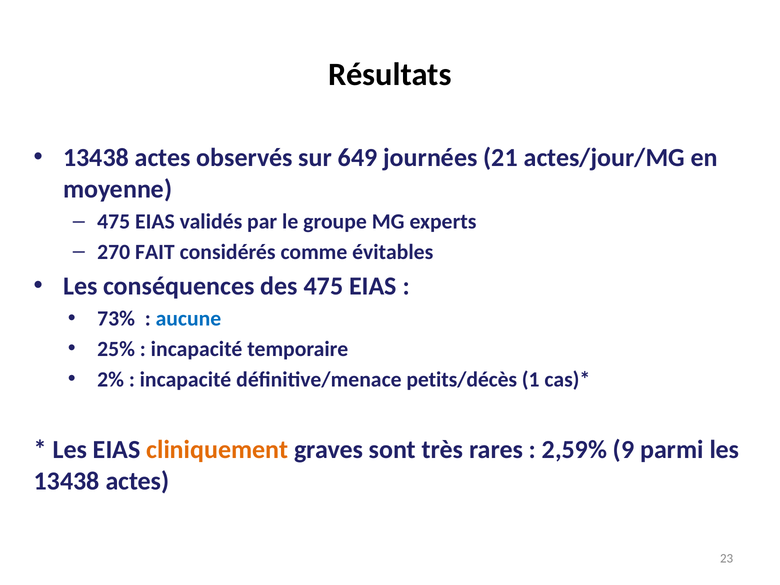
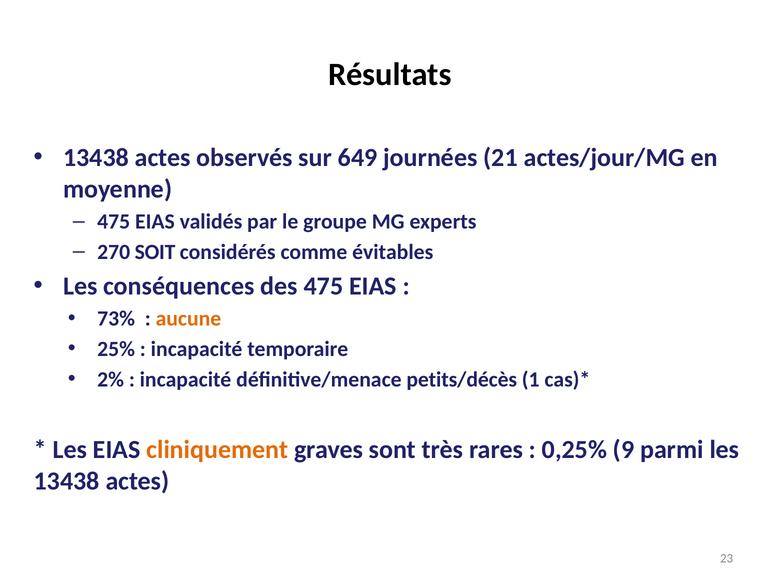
FAIT: FAIT -> SOIT (155, 252)
aucune colour: blue -> orange (188, 319)
2,59%: 2,59% -> 0,25% (575, 450)
